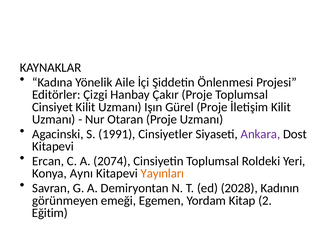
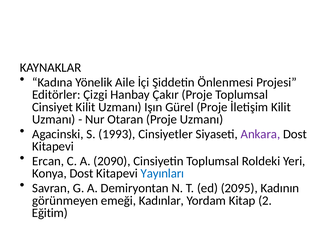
1991: 1991 -> 1993 (117, 134)
2074: 2074 -> 2090 (112, 161)
Konya Aynı: Aynı -> Dost (82, 173)
Yayınları colour: orange -> blue (162, 173)
2028: 2028 -> 2095 (239, 188)
Egemen: Egemen -> Kadınlar (161, 200)
